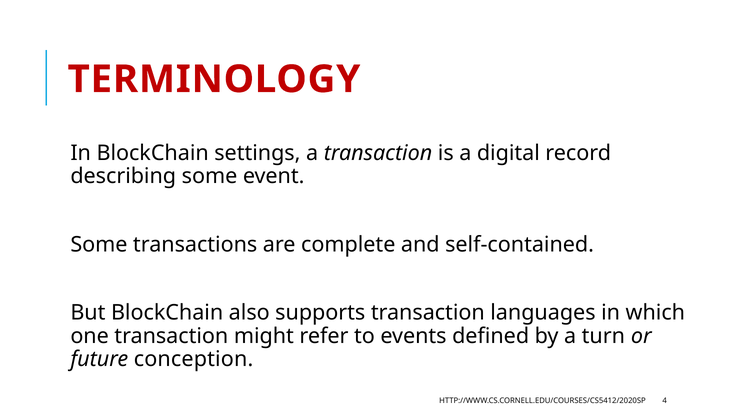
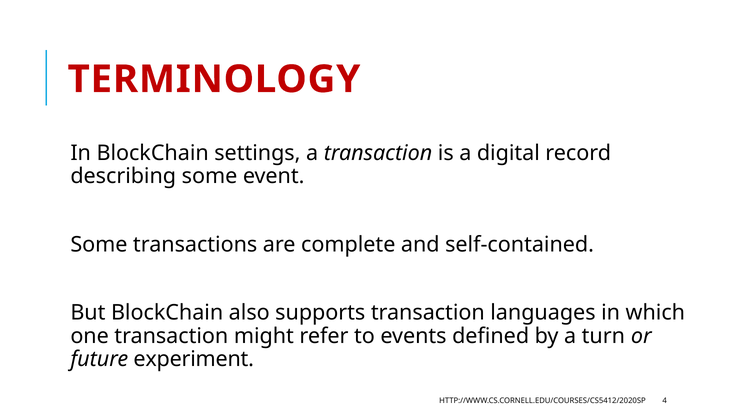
conception: conception -> experiment (194, 359)
